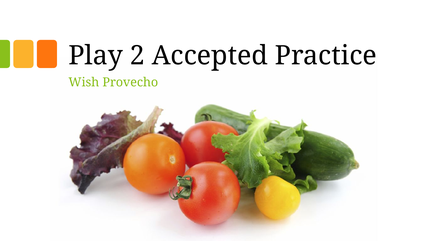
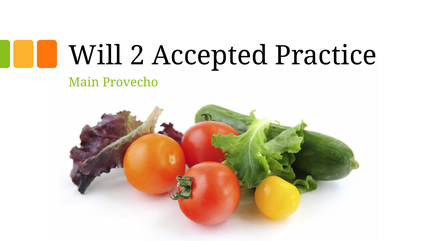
Play: Play -> Will (96, 55)
Wish: Wish -> Main (84, 82)
